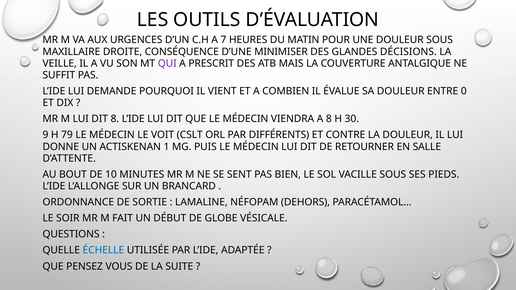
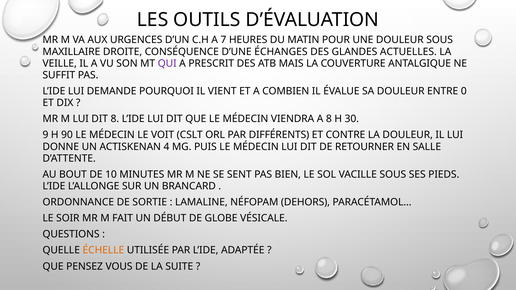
MINIMISER: MINIMISER -> ÉCHANGES (281, 52)
DÉCISIONS: DÉCISIONS -> ACTUELLES (408, 52)
79: 79 -> 90 (67, 135)
1: 1 -> 4 (166, 147)
ÉCHELLE colour: blue -> orange (103, 251)
